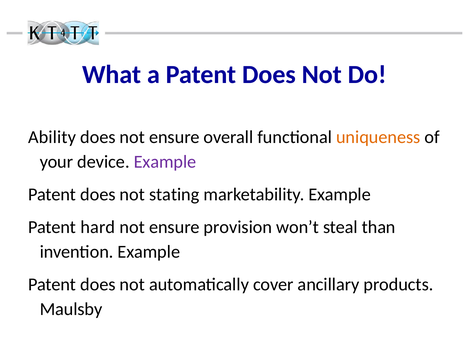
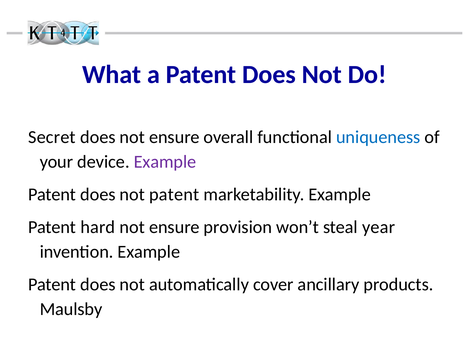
Ability: Ability -> Secret (52, 137)
uniqueness colour: orange -> blue (378, 137)
not stating: stating -> patent (174, 194)
than: than -> year (379, 227)
